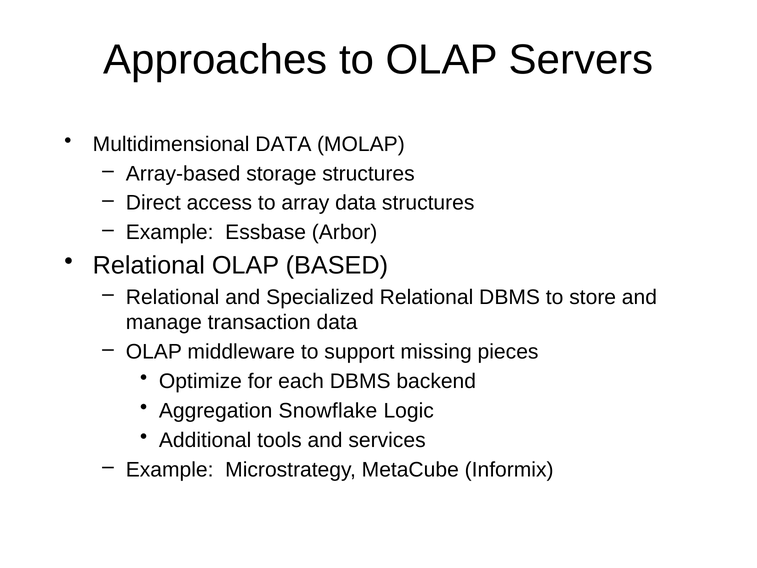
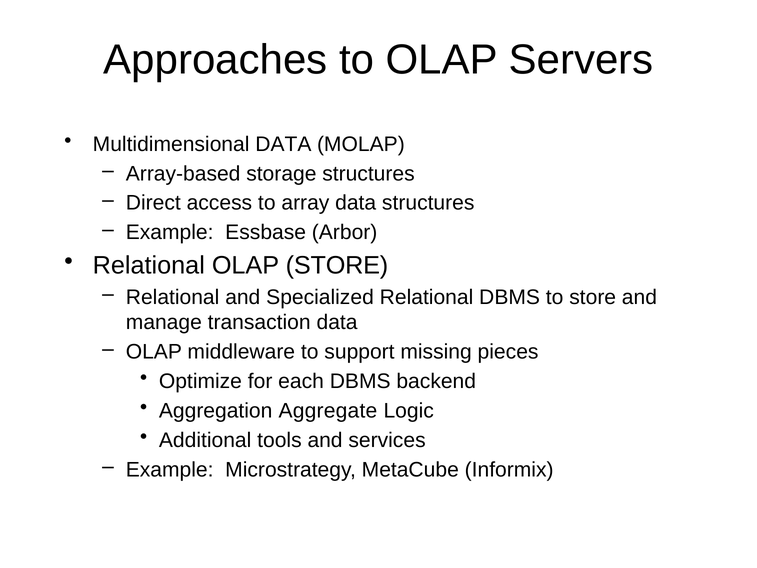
OLAP BASED: BASED -> STORE (337, 265)
Snowflake: Snowflake -> Aggregate (328, 411)
